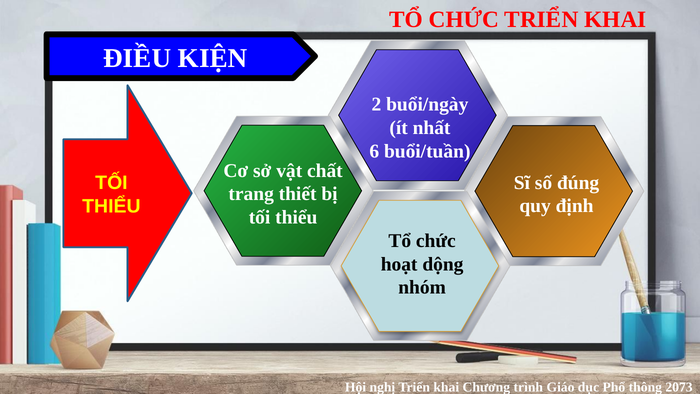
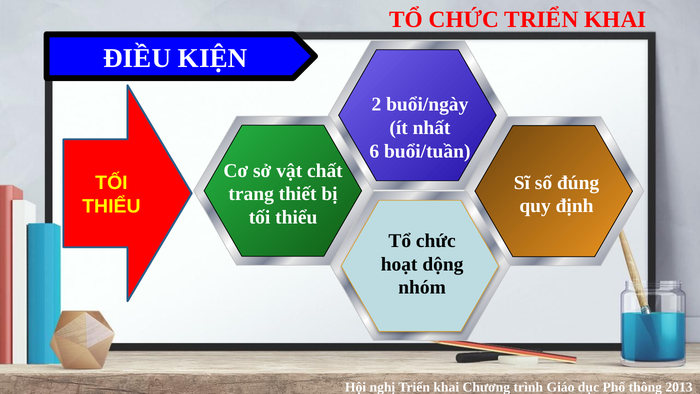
2073: 2073 -> 2013 (679, 387)
